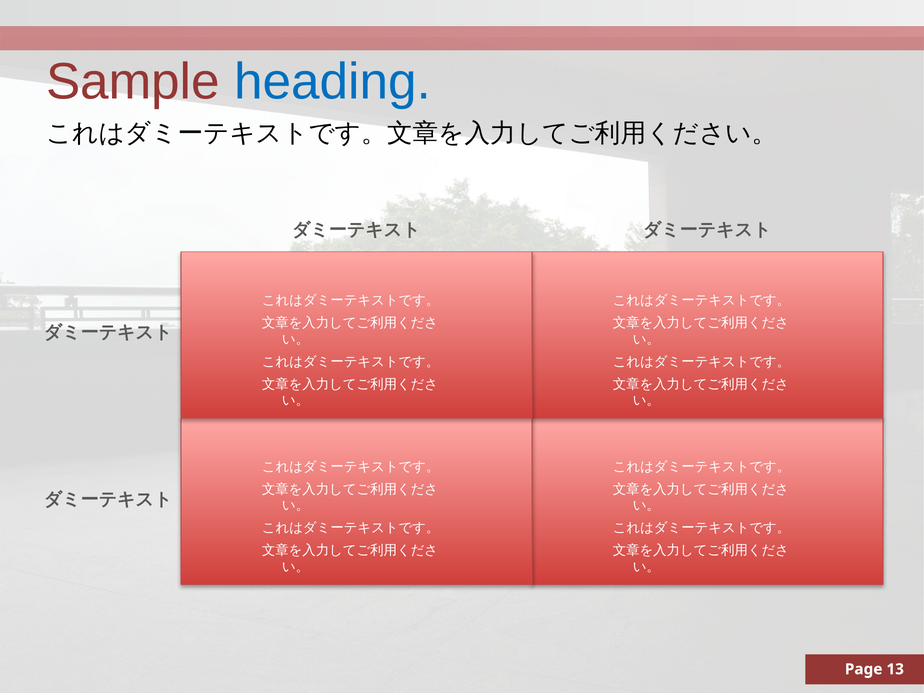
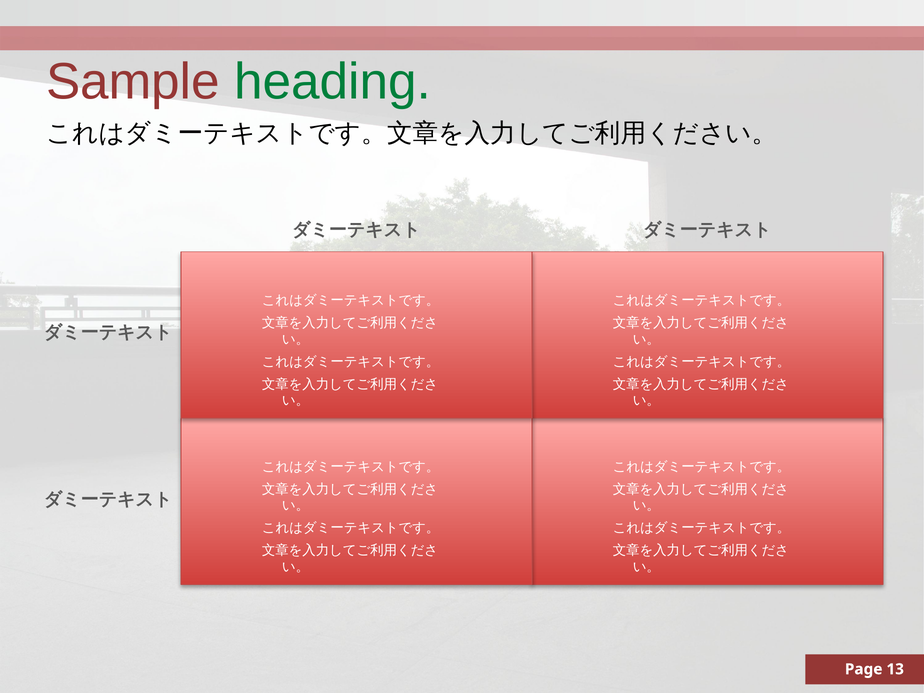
heading colour: blue -> green (332, 82)
